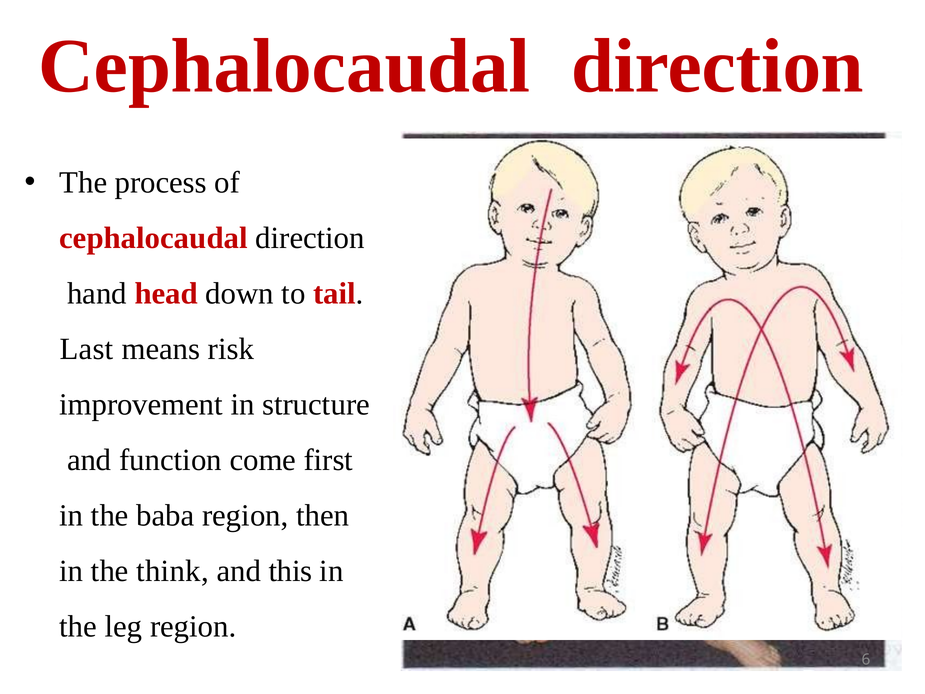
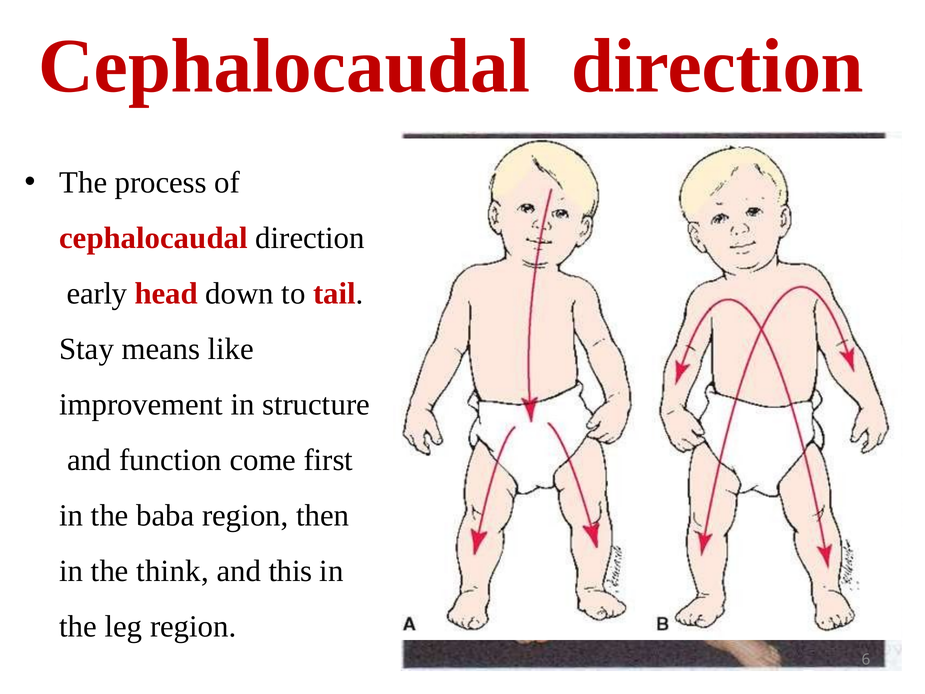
hand: hand -> early (97, 294)
Last: Last -> Stay (87, 349)
risk: risk -> like (231, 349)
